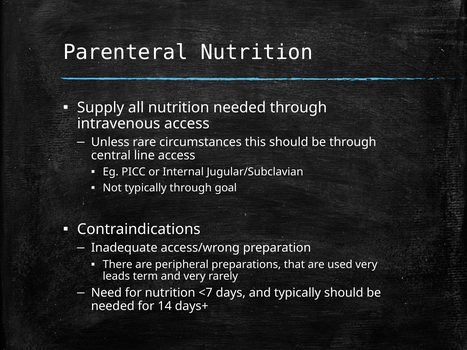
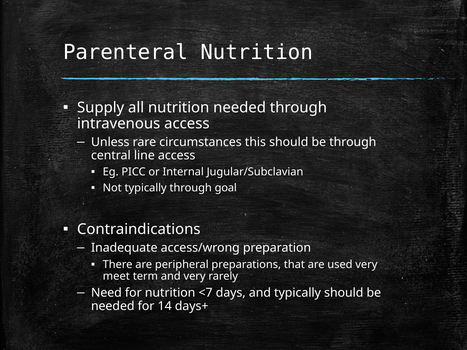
leads: leads -> meet (116, 276)
